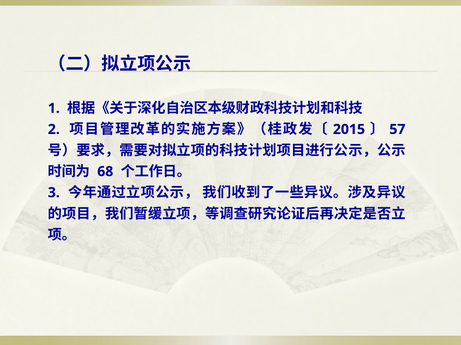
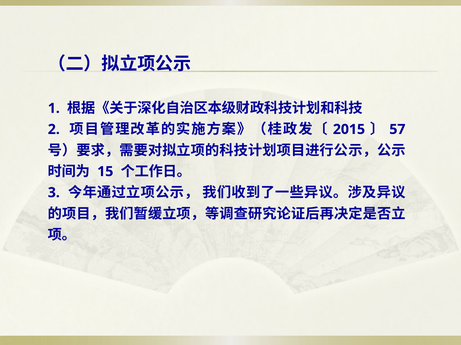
68: 68 -> 15 (105, 172)
